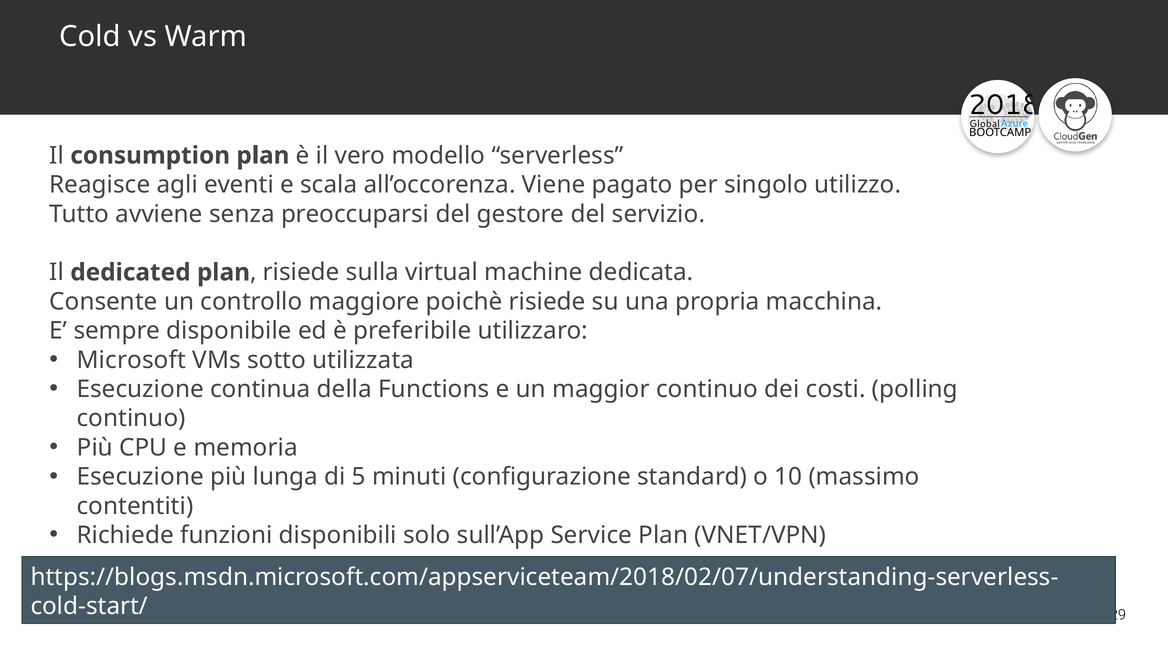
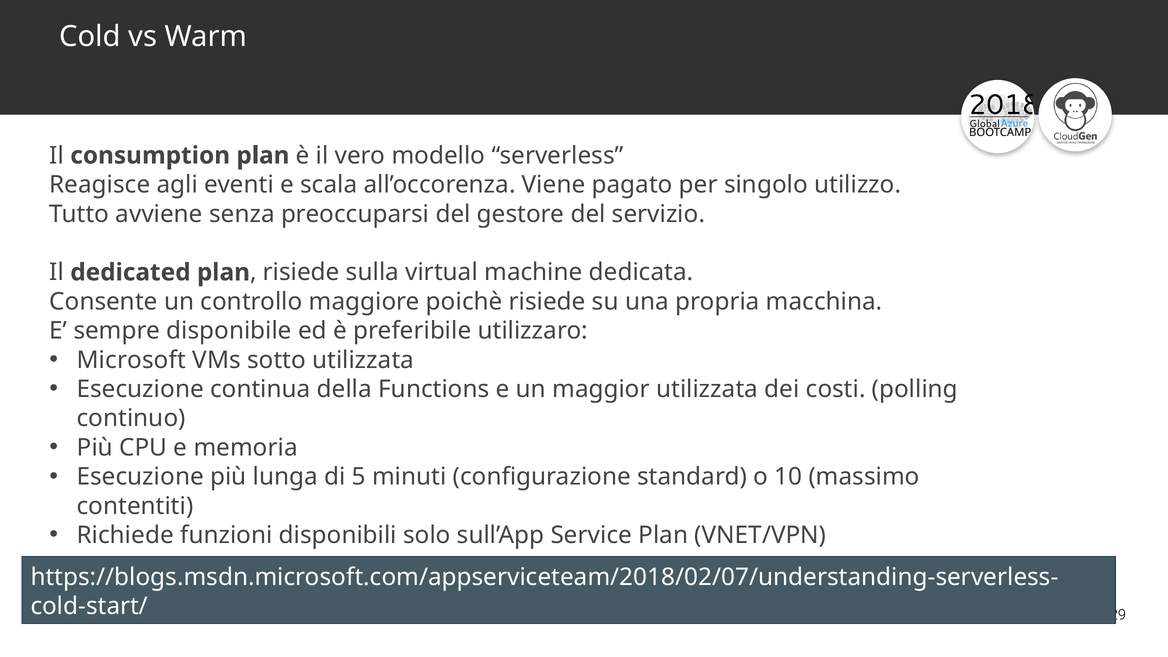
maggior continuo: continuo -> utilizzata (707, 389)
